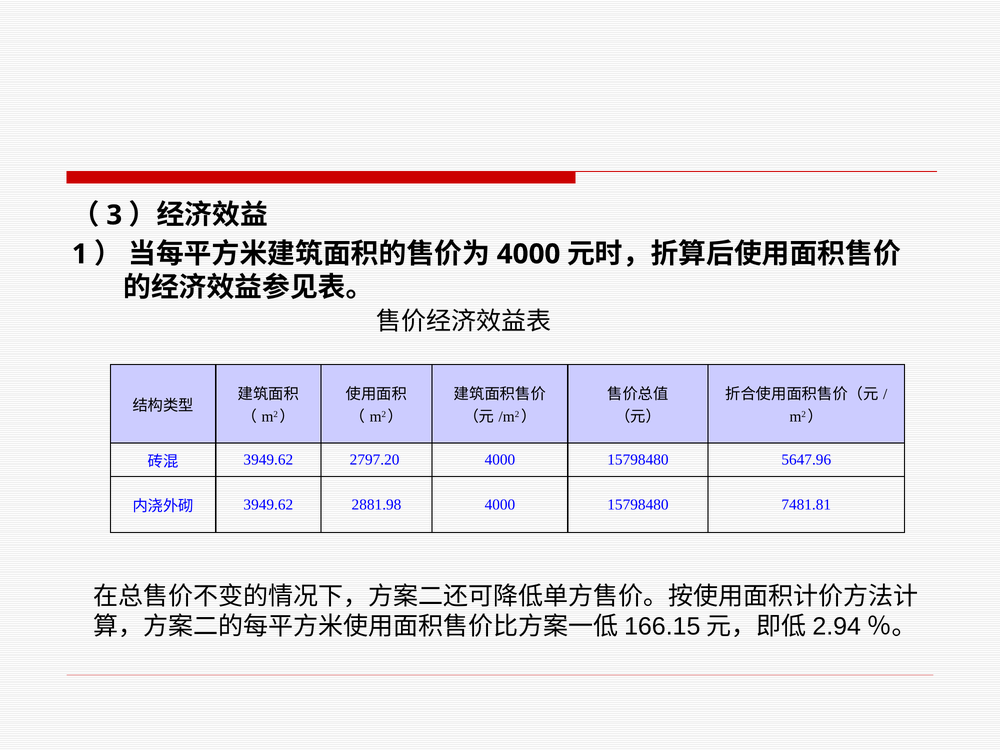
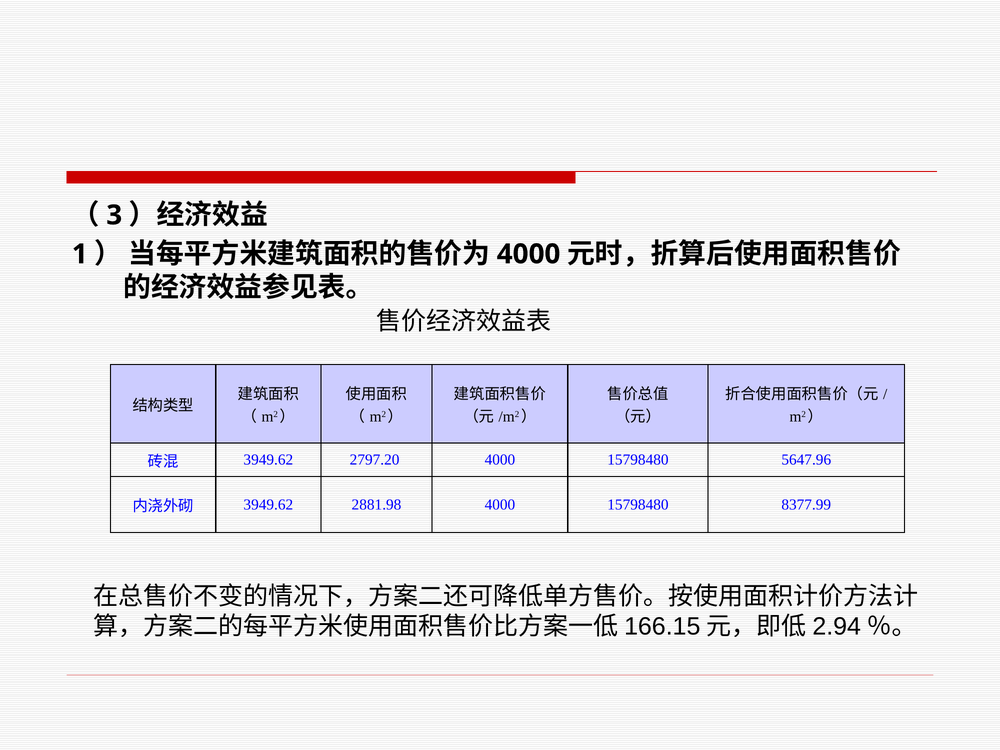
7481.81: 7481.81 -> 8377.99 (806, 505)
